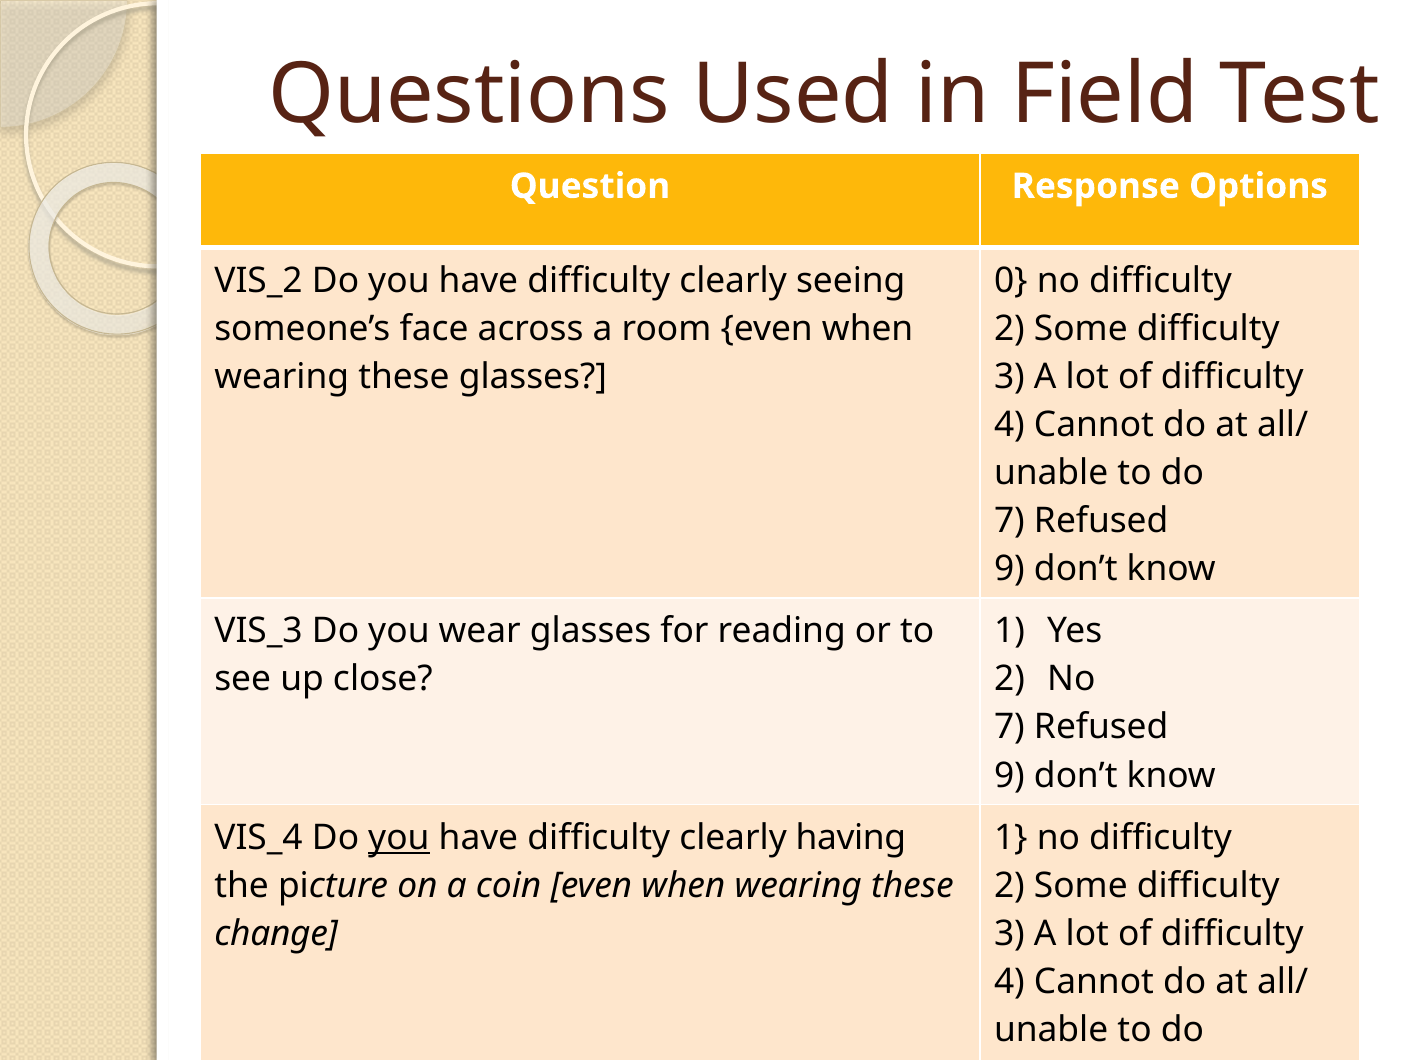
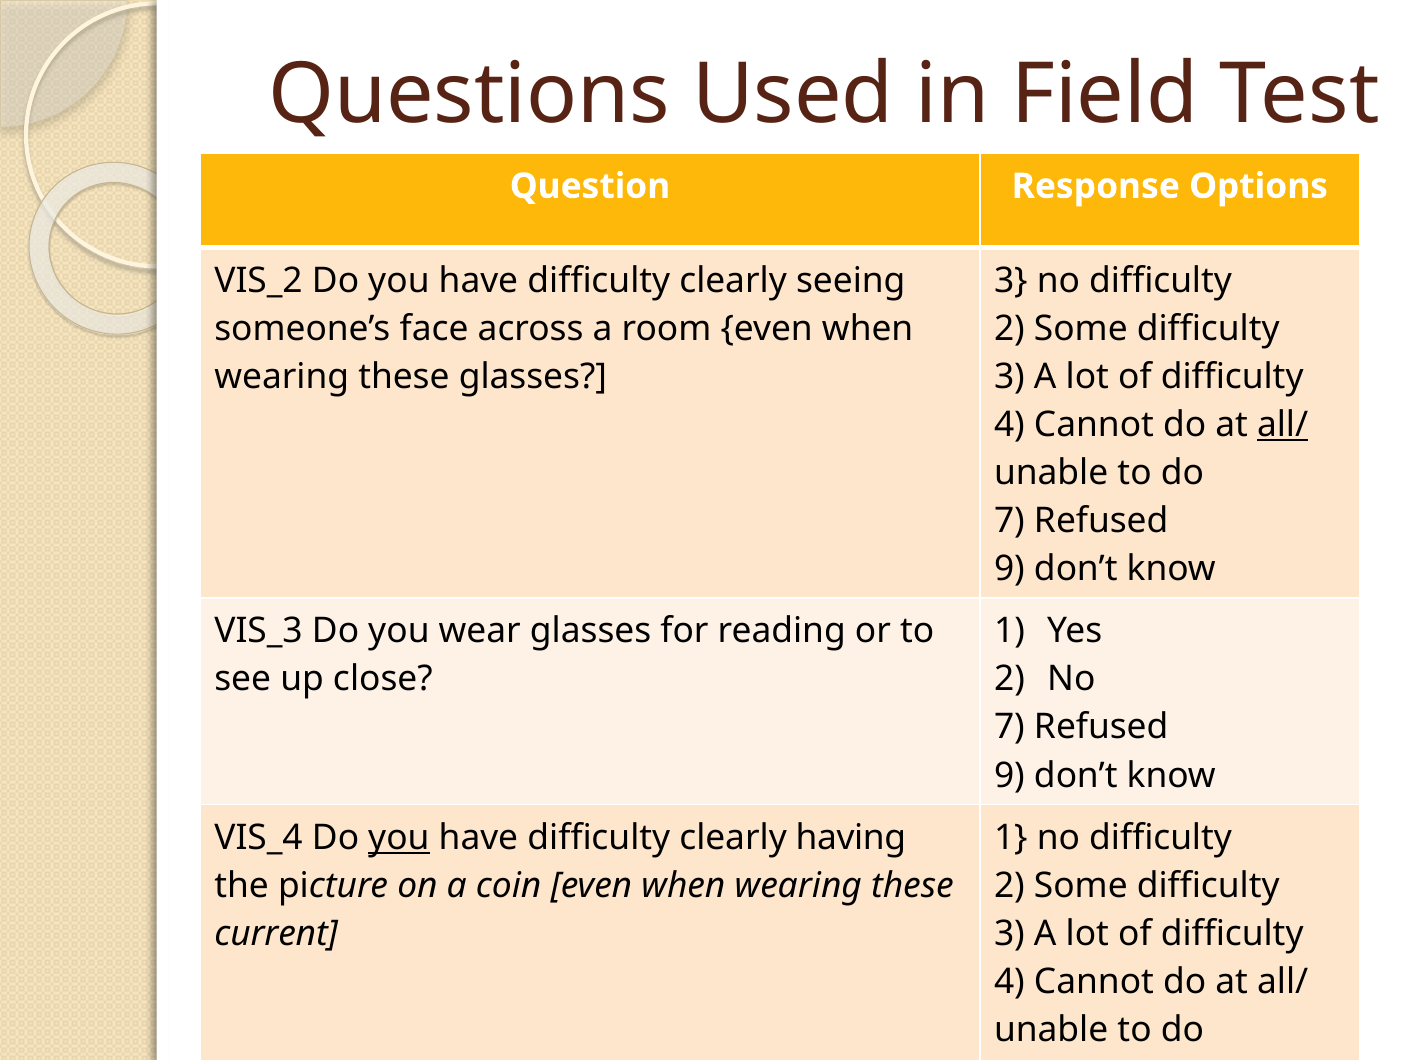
0: 0 -> 3 (1011, 281)
all/ underline: none -> present (1283, 425)
change: change -> current (276, 934)
